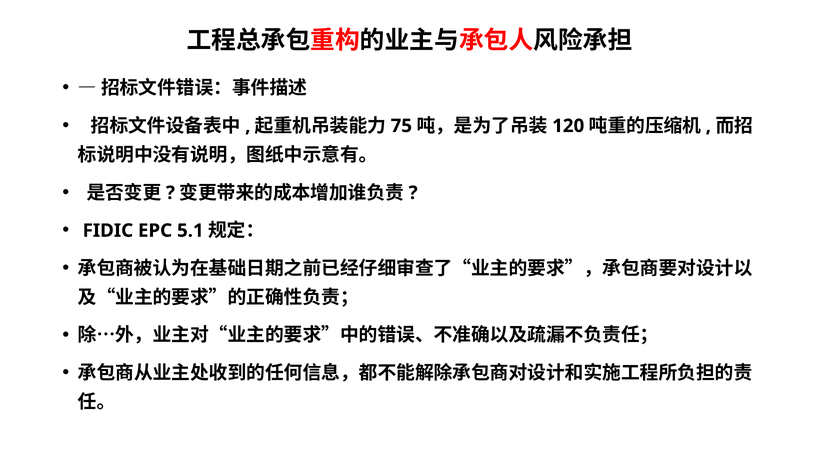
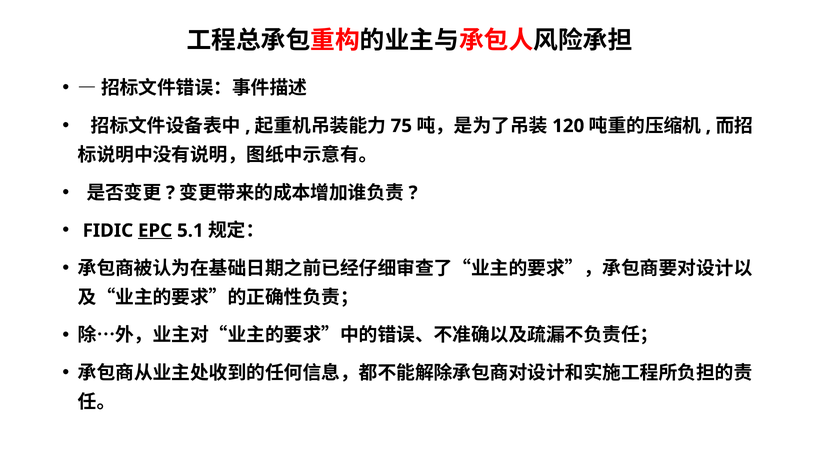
EPC underline: none -> present (155, 231)
